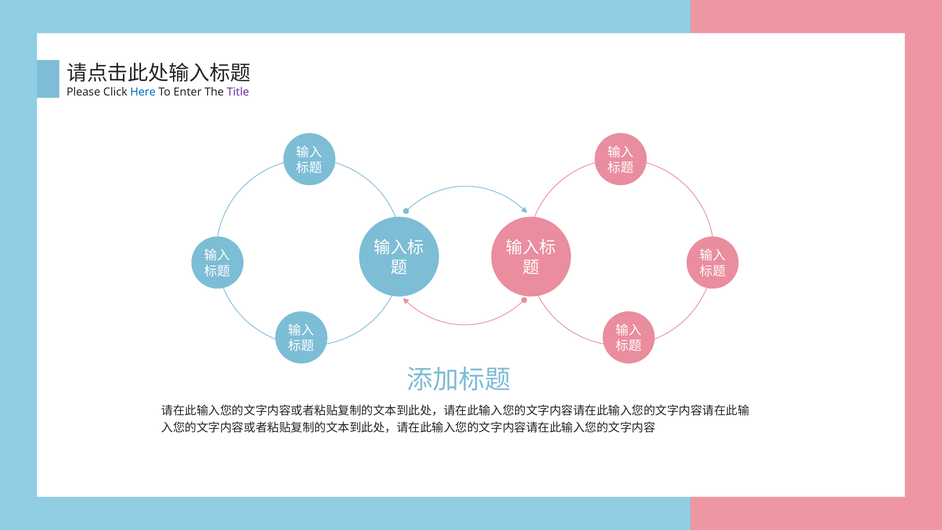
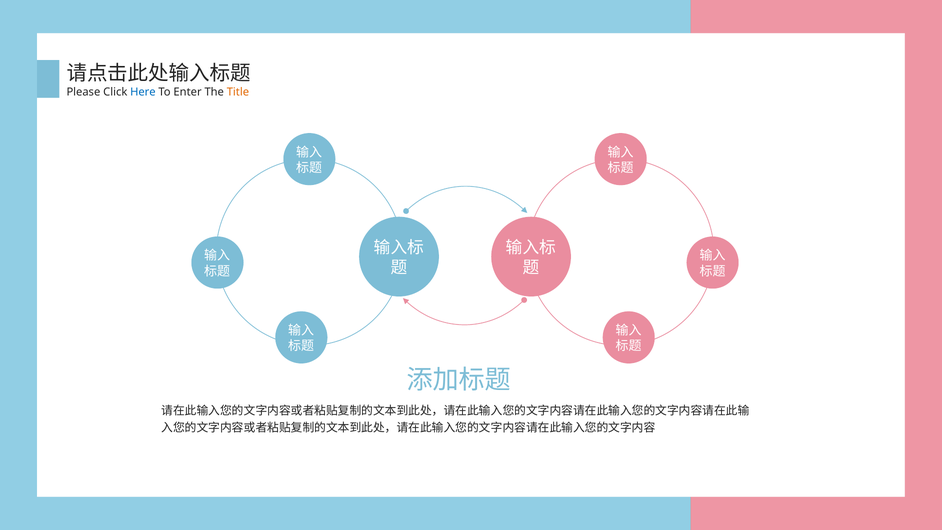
Title colour: purple -> orange (238, 92)
